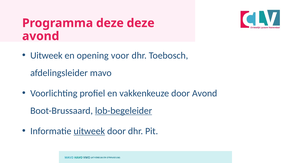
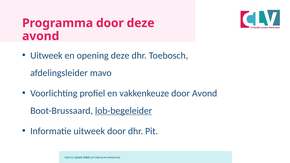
Programma deze: deze -> door (110, 23)
opening voor: voor -> deze (120, 56)
uitweek underline: present -> none (89, 131)
